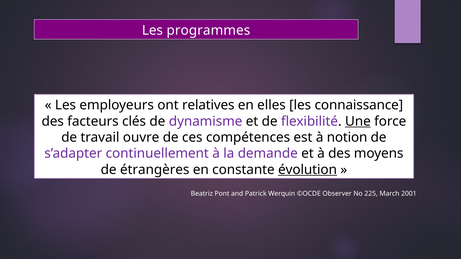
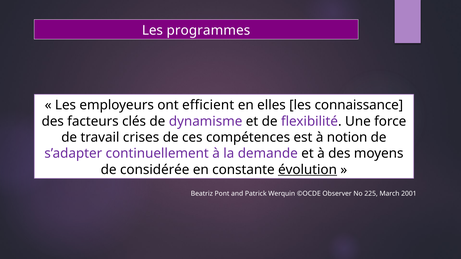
relatives: relatives -> efficient (208, 105)
Une underline: present -> none (358, 121)
ouvre: ouvre -> crises (141, 138)
étrangères: étrangères -> considérée (155, 170)
